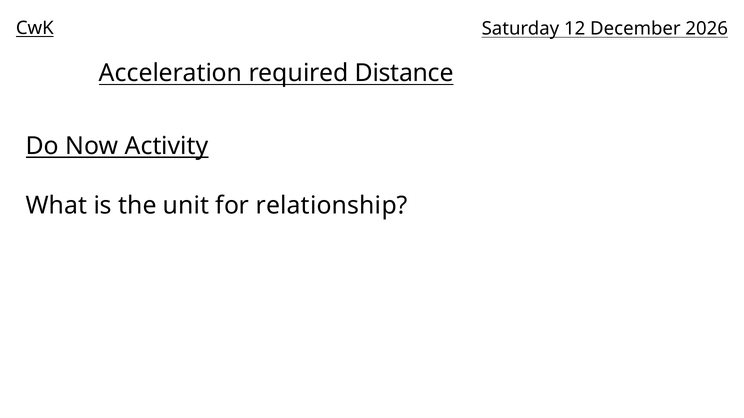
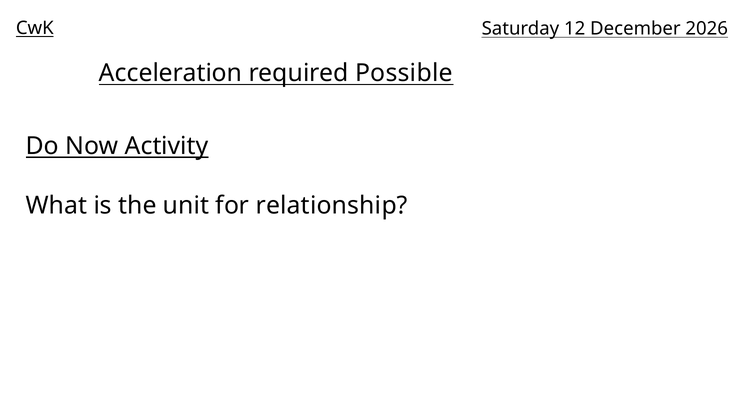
Distance: Distance -> Possible (404, 73)
